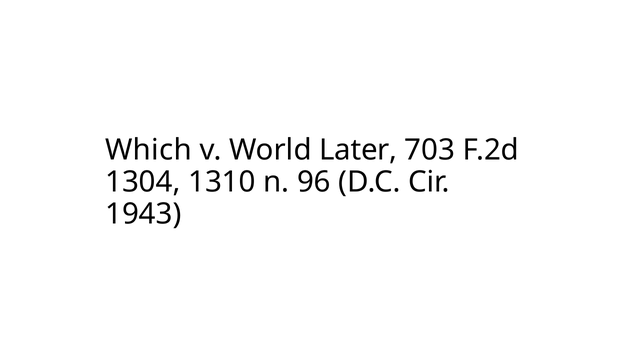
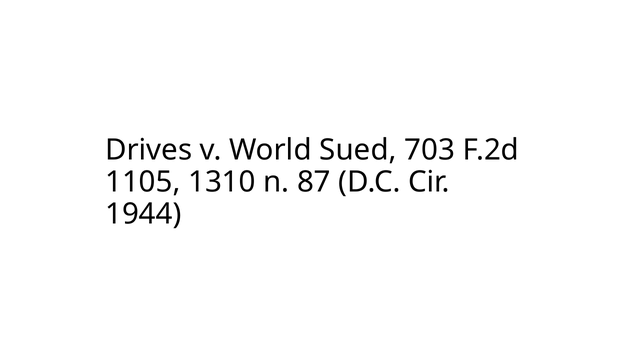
Which: Which -> Drives (149, 150)
Later: Later -> Sued (358, 150)
1304: 1304 -> 1105 (143, 182)
96: 96 -> 87 (314, 182)
1943: 1943 -> 1944 (143, 214)
